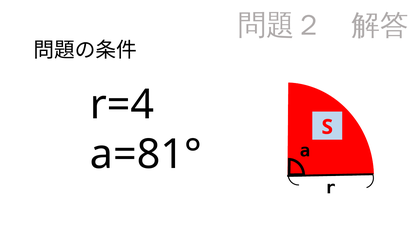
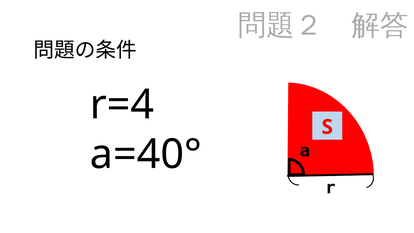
a=81°: a=81° -> a=40° (146, 154)
